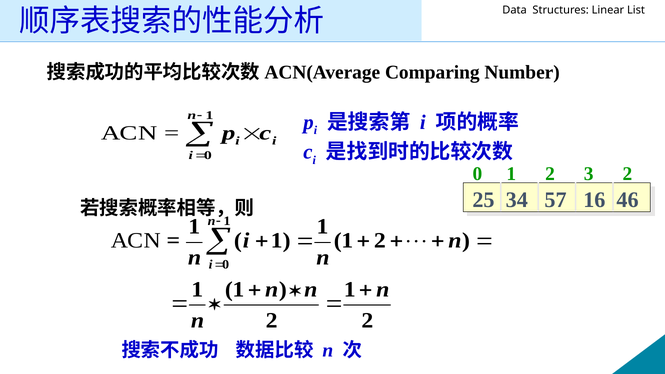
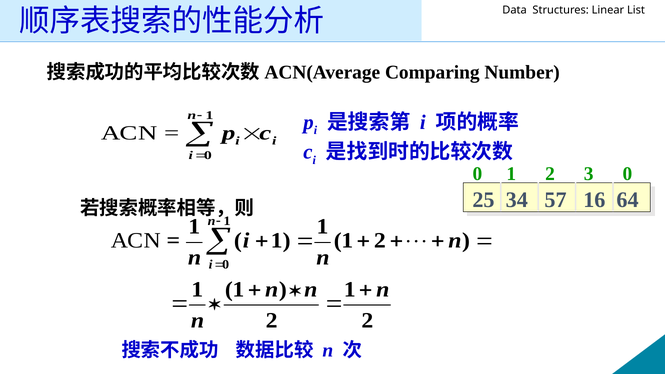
3 2: 2 -> 0 (627, 174)
46: 46 -> 64 (628, 200)
